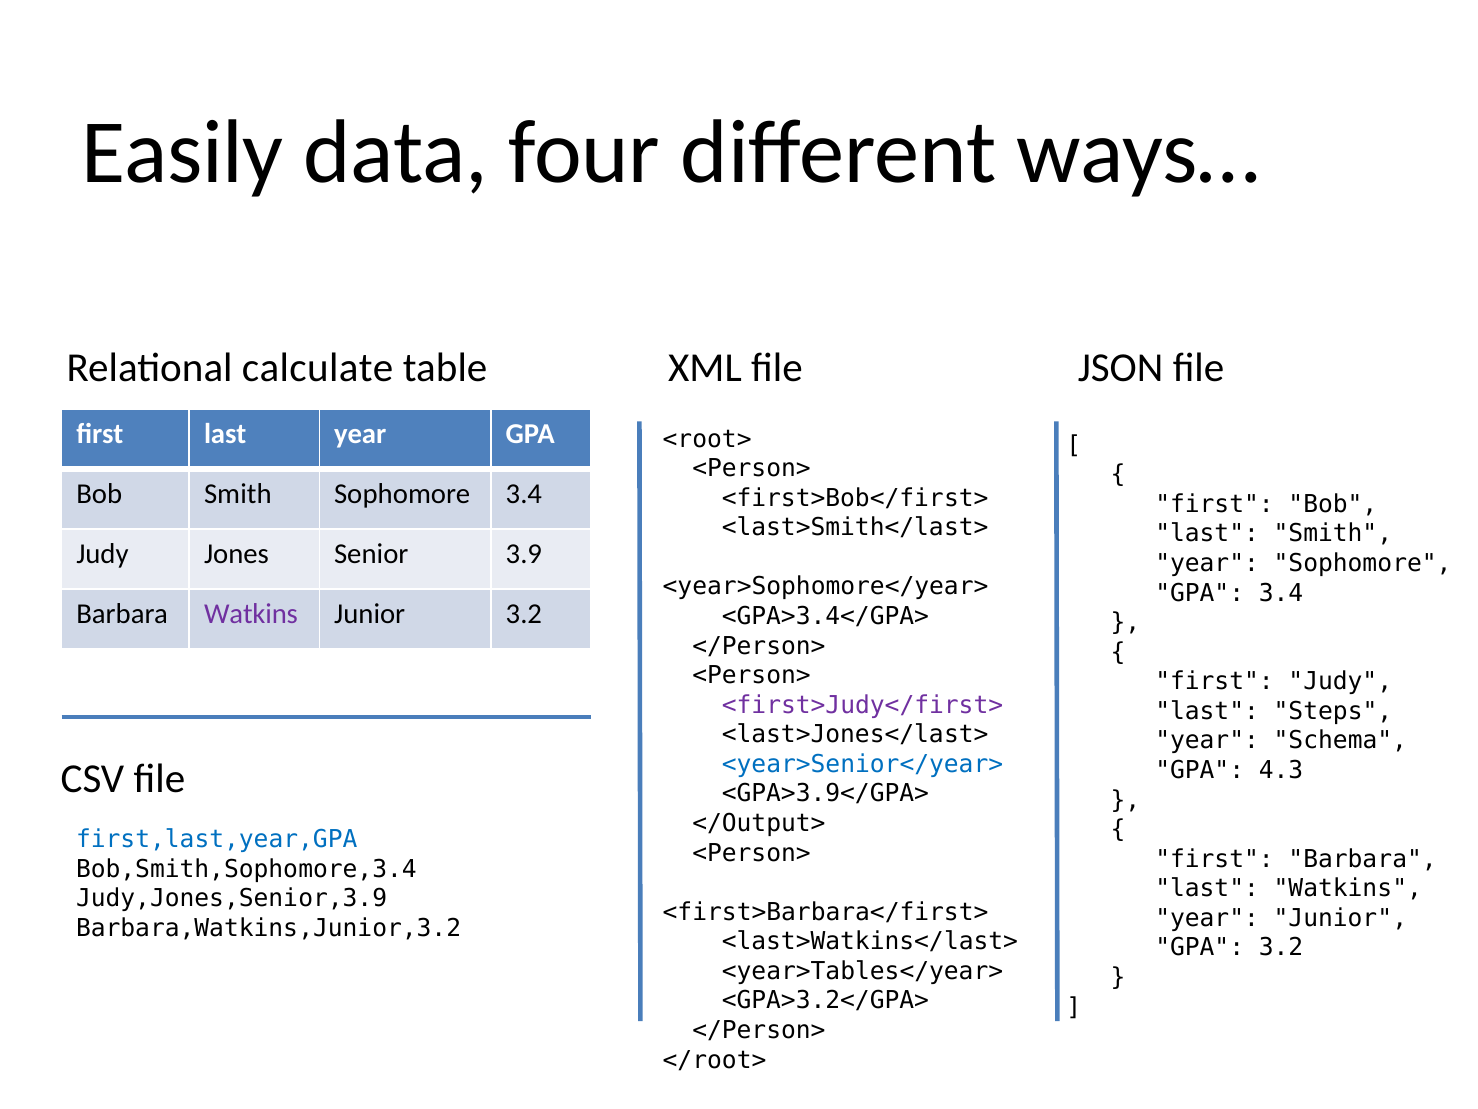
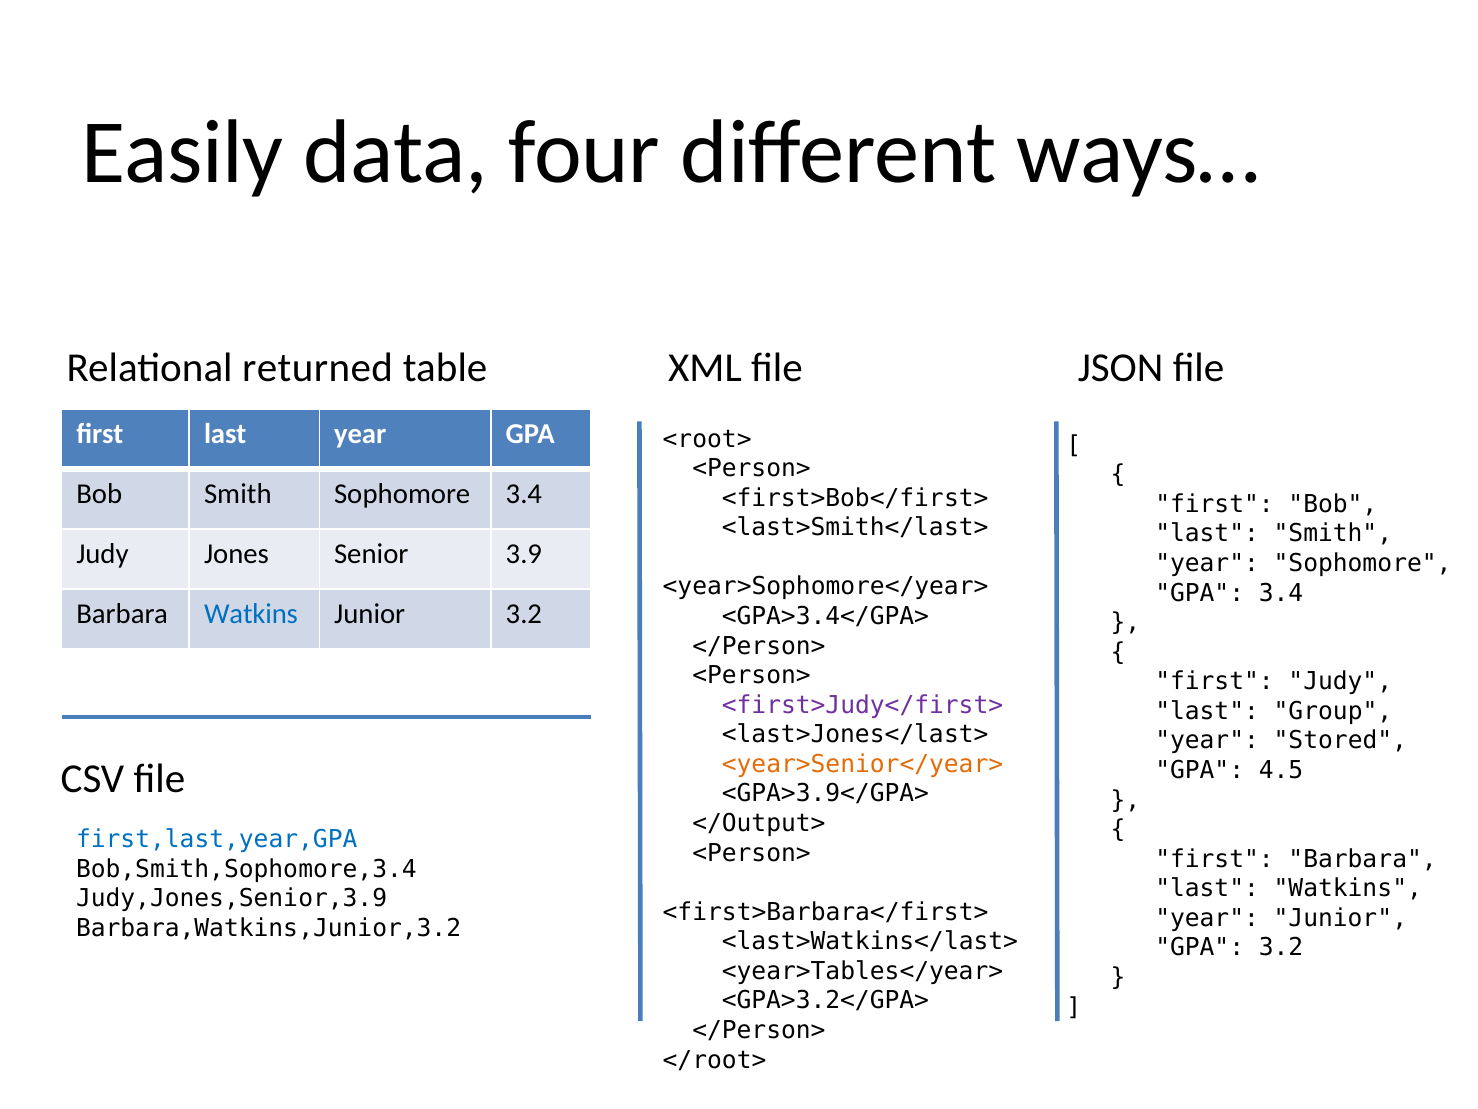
calculate: calculate -> returned (318, 367)
Watkins colour: purple -> blue (251, 614)
Steps: Steps -> Group (1333, 711)
Schema: Schema -> Stored (1340, 740)
<year>Senior</year> colour: blue -> orange (863, 764)
4.3: 4.3 -> 4.5 (1281, 770)
